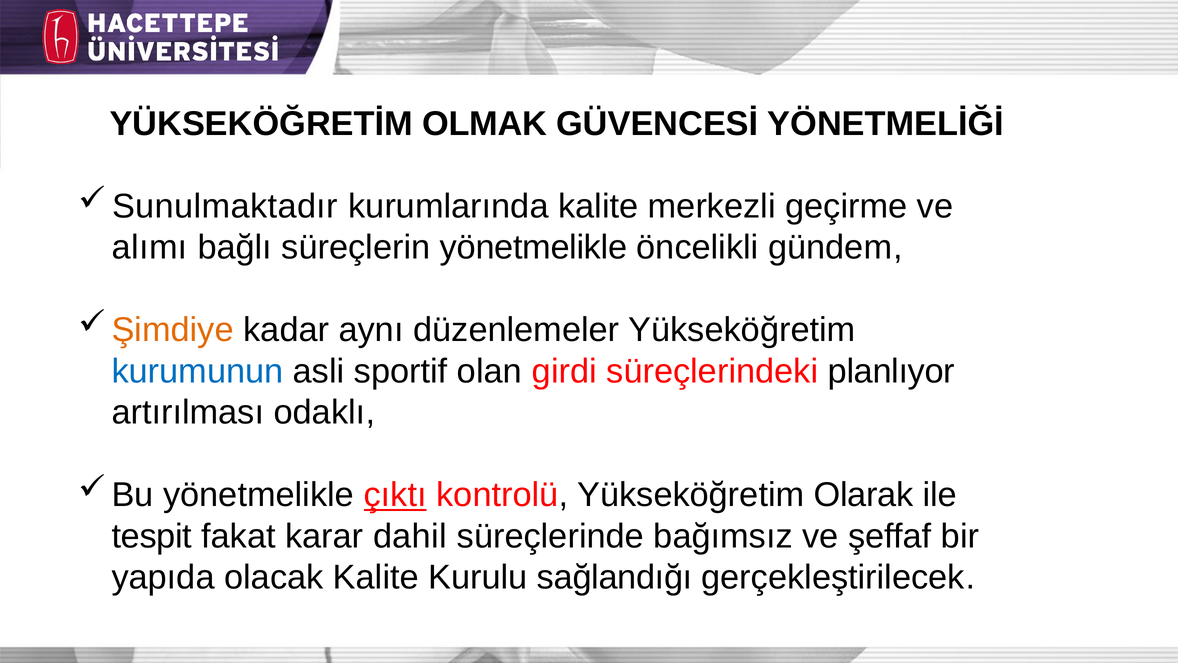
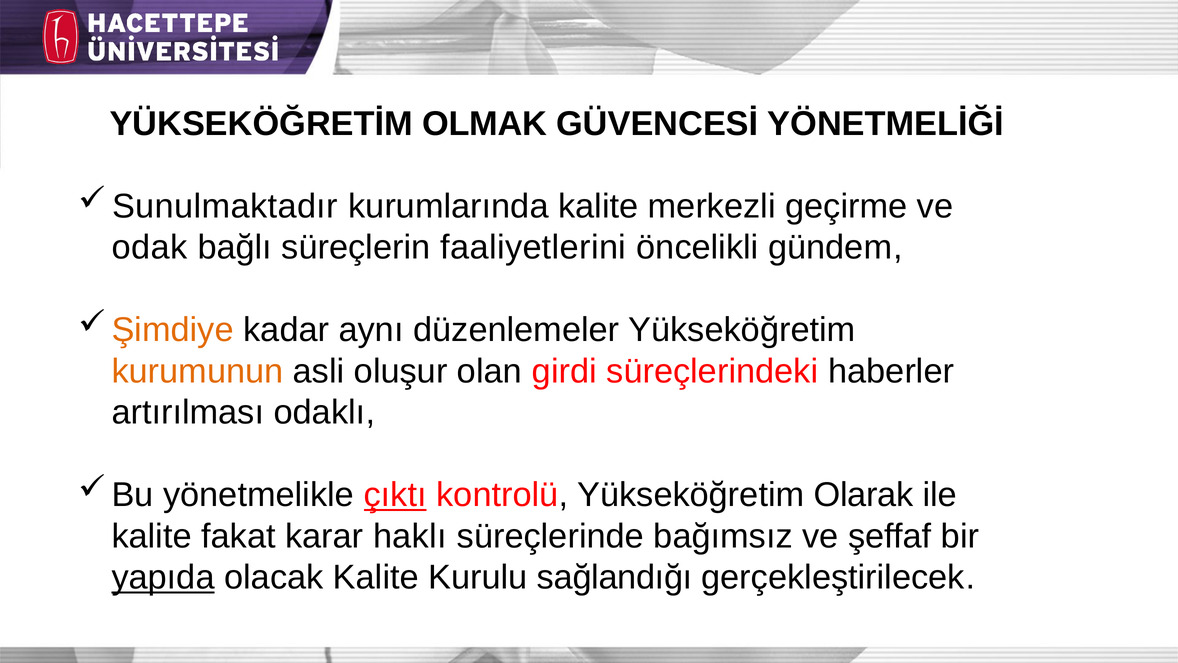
alımı: alımı -> odak (150, 247)
süreçlerin yönetmelikle: yönetmelikle -> faaliyetlerini (533, 247)
kurumunun colour: blue -> orange (197, 371)
sportif: sportif -> oluşur (401, 371)
planlıyor: planlıyor -> haberler (891, 371)
tespit: tespit -> kalite (152, 536)
dahil: dahil -> haklı (410, 536)
yapıda underline: none -> present (163, 577)
